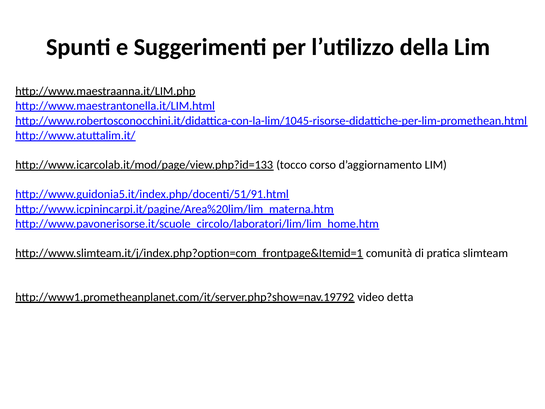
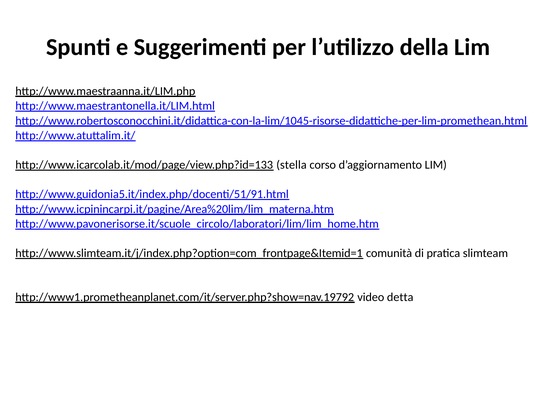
tocco: tocco -> stella (291, 165)
